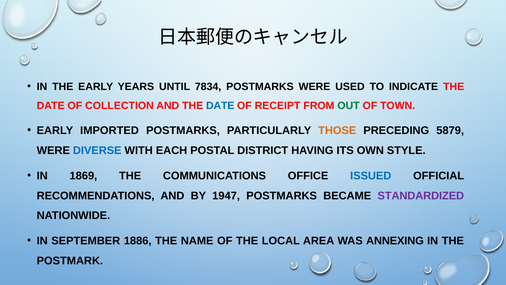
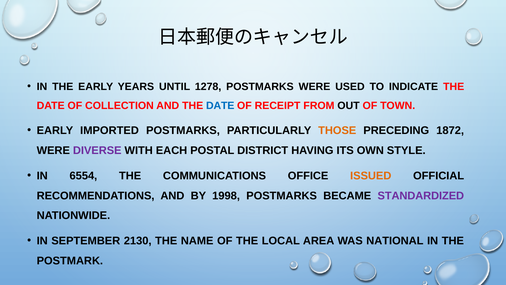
7834: 7834 -> 1278 (208, 87)
OUT colour: green -> black (349, 106)
5879: 5879 -> 1872 (450, 130)
DIVERSE colour: blue -> purple (97, 150)
1869: 1869 -> 6554 (83, 176)
ISSUED colour: blue -> orange (371, 176)
1947: 1947 -> 1998 (226, 195)
1886: 1886 -> 2130 (138, 241)
ANNEXING: ANNEXING -> NATIONAL (395, 241)
